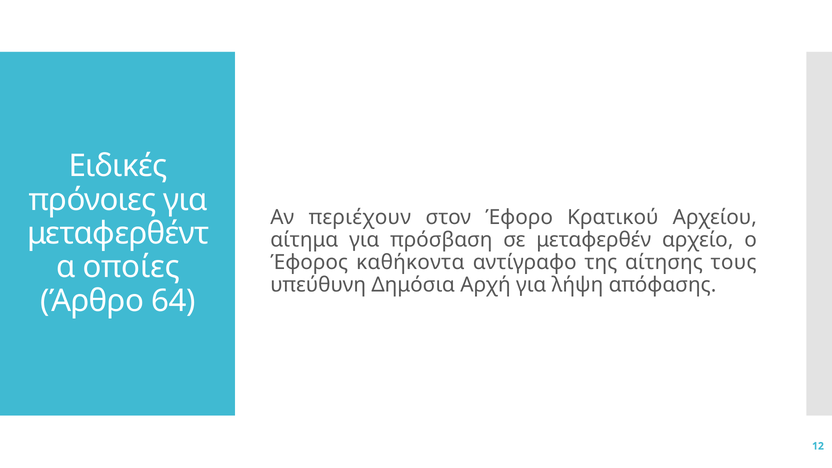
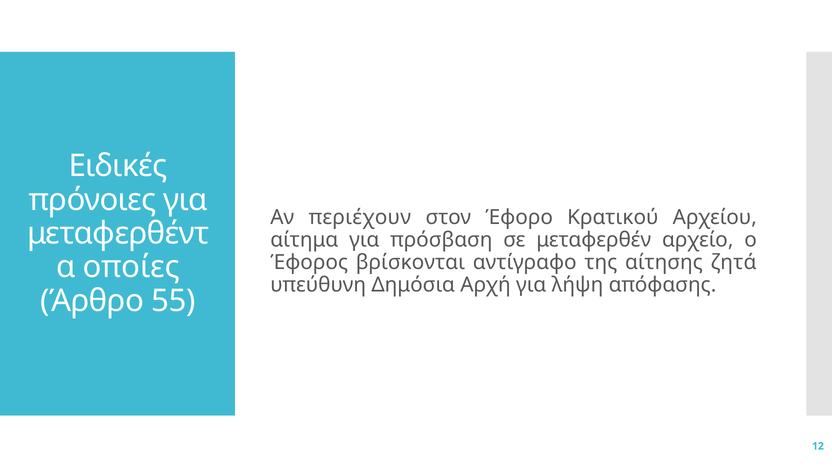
καθήκοντα: καθήκοντα -> βρίσκονται (410, 262)
τους: τους -> ζητά (734, 262)
64: 64 -> 55 (173, 301)
